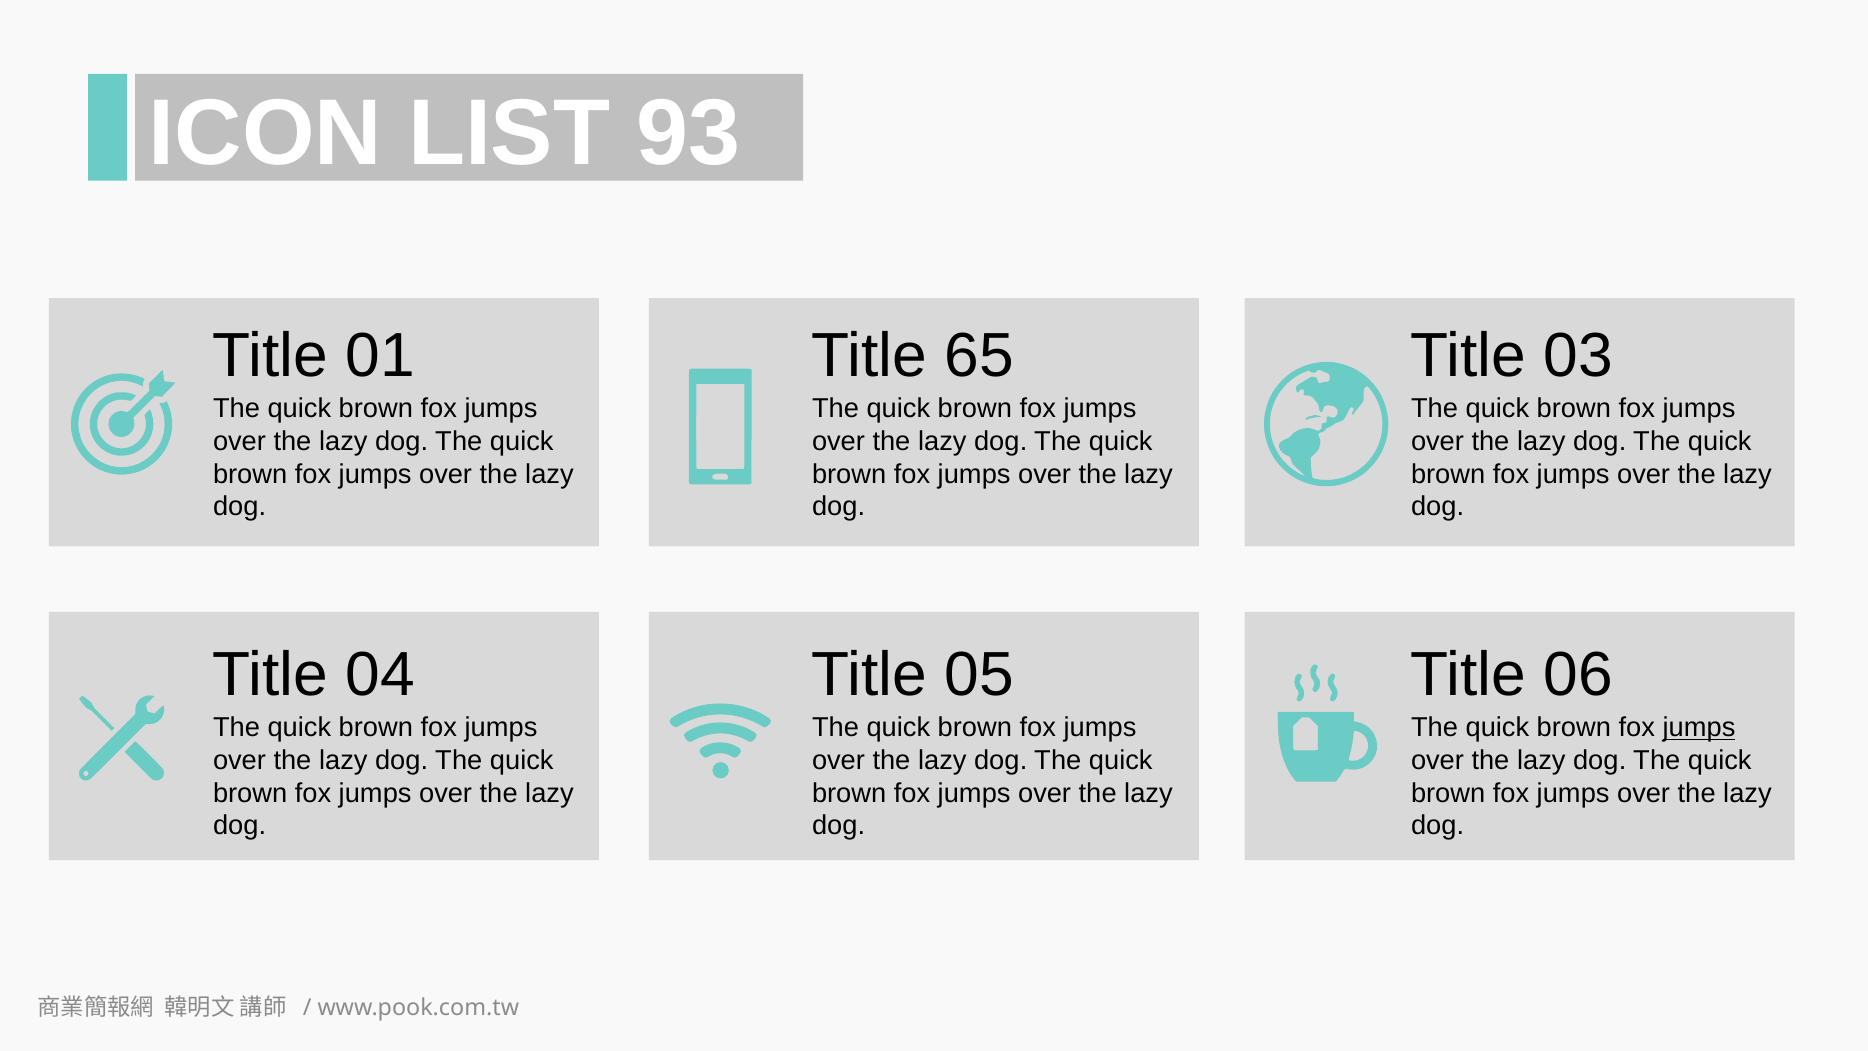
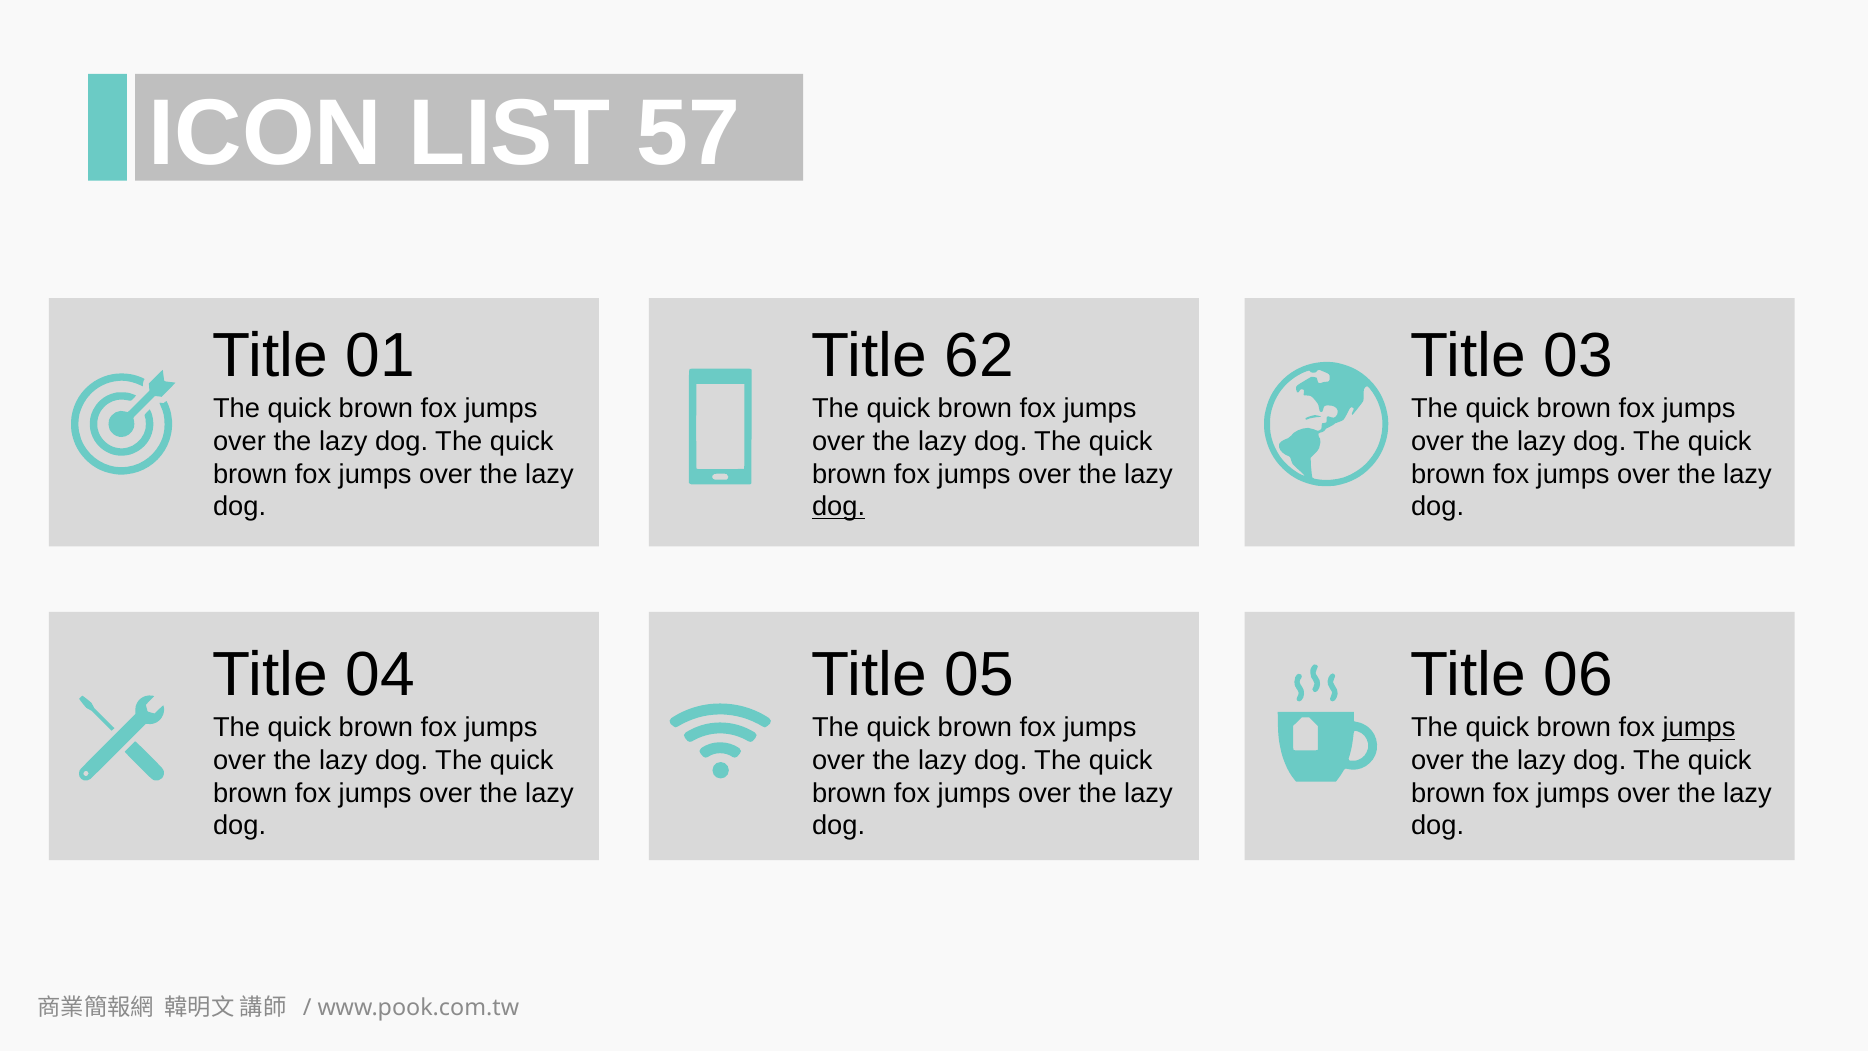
93: 93 -> 57 (688, 134)
65: 65 -> 62 (979, 355)
dog underline: none -> present (839, 507)
